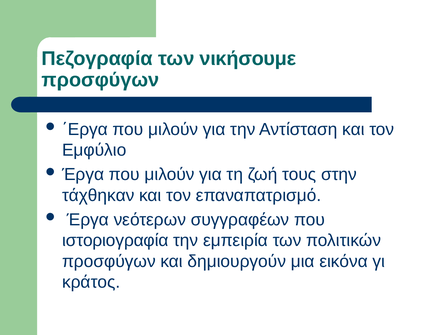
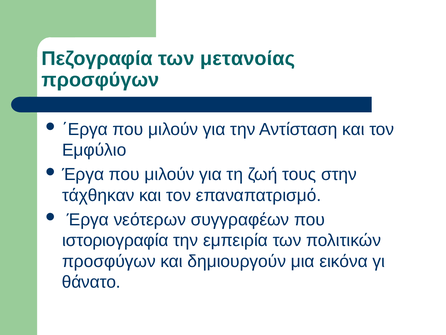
νικήσουμε: νικήσουμε -> μετανοίας (248, 58)
κράτος: κράτος -> θάνατο (91, 282)
